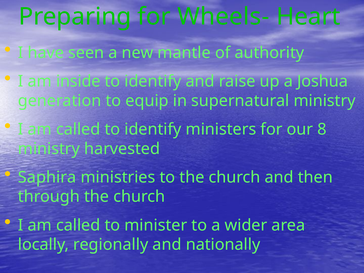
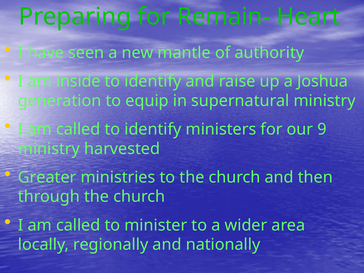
Wheels-: Wheels- -> Remain- (223, 17)
8: 8 -> 9 (322, 129)
Saphira: Saphira -> Greater (47, 177)
